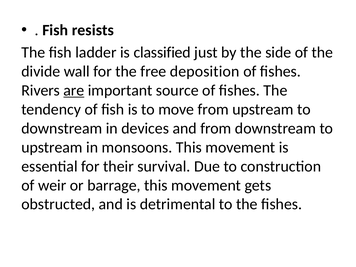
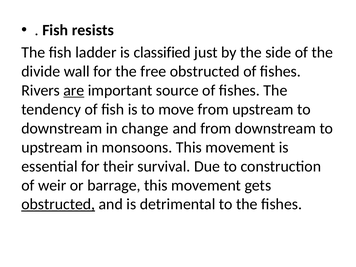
free deposition: deposition -> obstructed (205, 71)
devices: devices -> change (145, 128)
obstructed underline: none -> present (58, 204)
